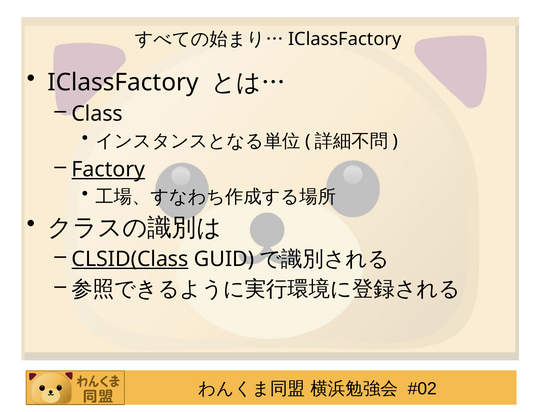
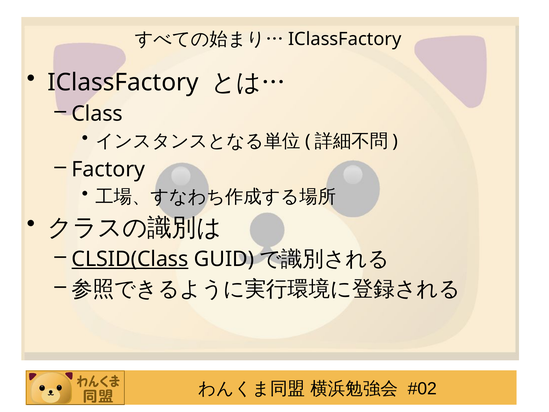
Factory underline: present -> none (108, 169)
